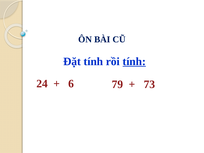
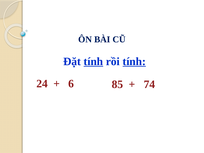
tính underline: none -> present (93, 62)
79: 79 -> 85 (117, 84)
73: 73 -> 74 (149, 84)
